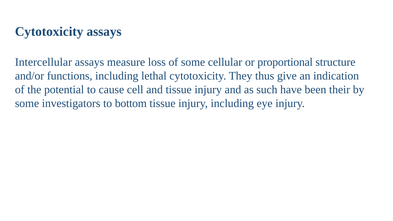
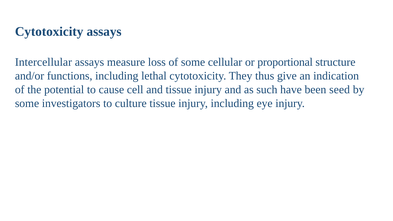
their: their -> seed (340, 90)
bottom: bottom -> culture (131, 103)
